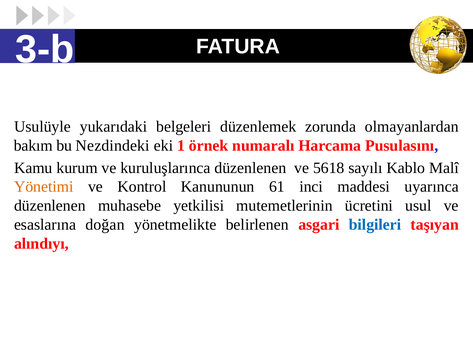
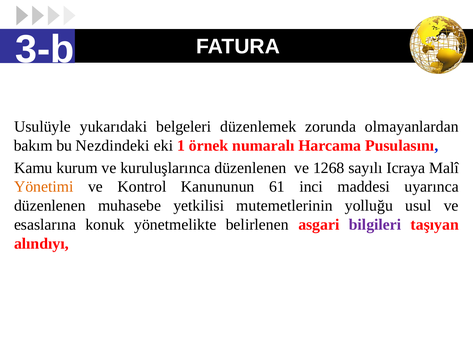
5618: 5618 -> 1268 (329, 168)
Kablo: Kablo -> Icraya (406, 168)
ücretini: ücretini -> yolluğu (369, 206)
doğan: doğan -> konuk (105, 224)
bilgileri colour: blue -> purple (375, 224)
